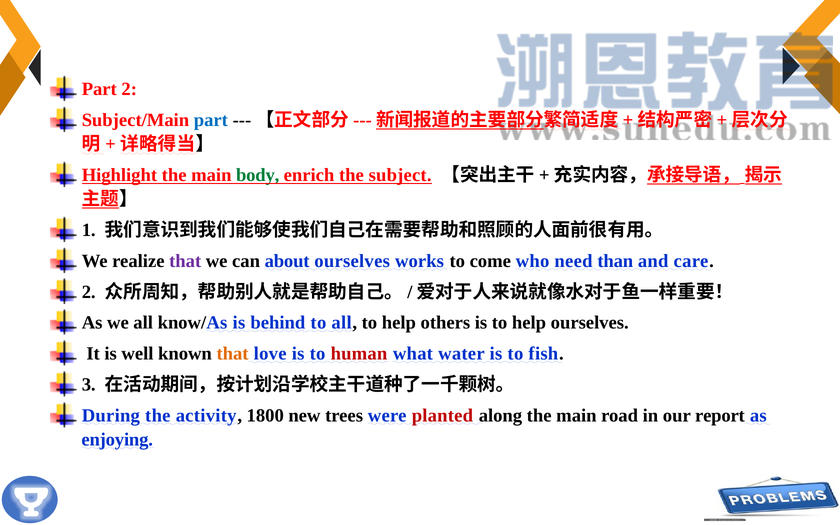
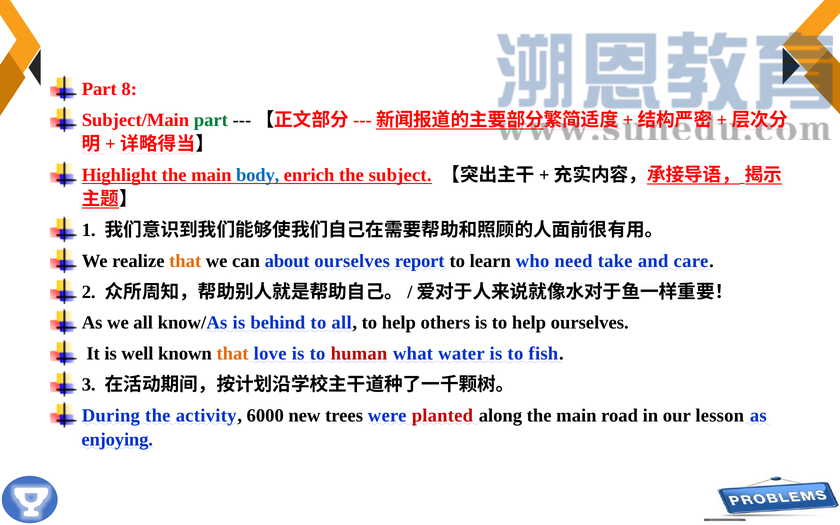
Part 2: 2 -> 8 (129, 89)
part colour: blue -> green (211, 120)
body colour: green -> blue (258, 175)
that colour: purple -> orange (185, 261)
works: works -> report (420, 261)
come: come -> learn (490, 261)
than: than -> take (615, 261)
1800: 1800 -> 6000 (265, 415)
report: report -> lesson (720, 415)
